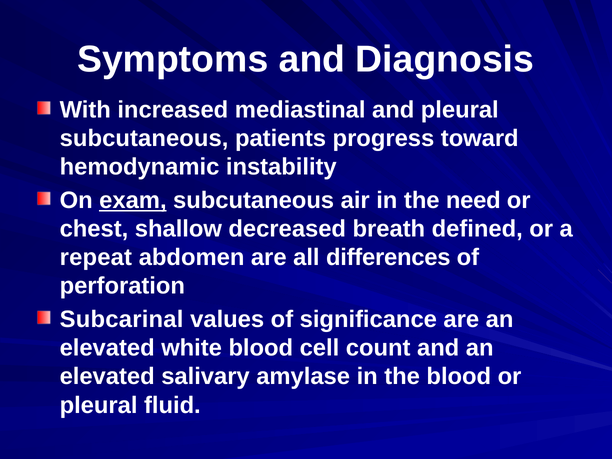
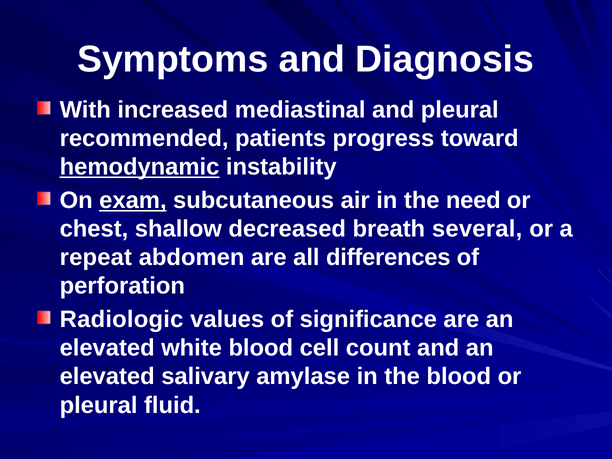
subcutaneous: subcutaneous -> recommended (144, 138)
hemodynamic underline: none -> present (140, 167)
defined: defined -> several (477, 229)
Subcarinal: Subcarinal -> Radiologic (122, 319)
